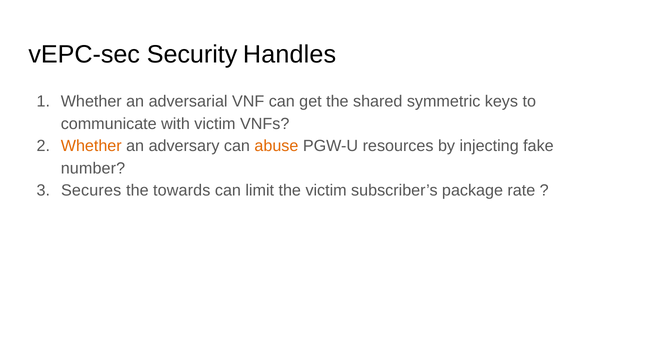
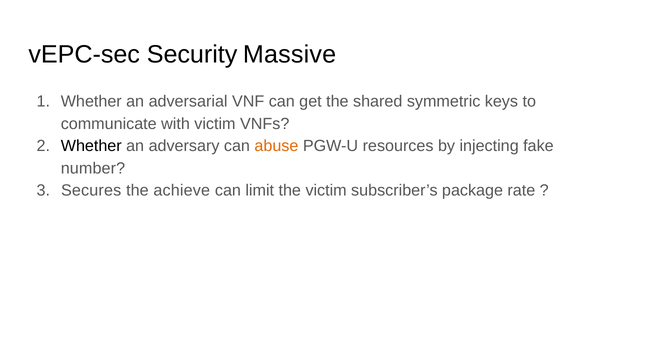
Handles: Handles -> Massive (290, 55)
Whether colour: orange -> black (91, 146)
towards: towards -> achieve (182, 191)
